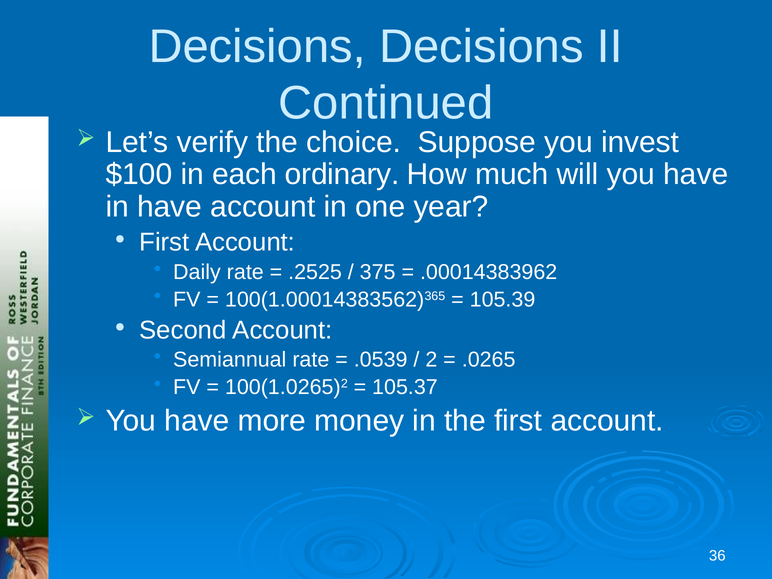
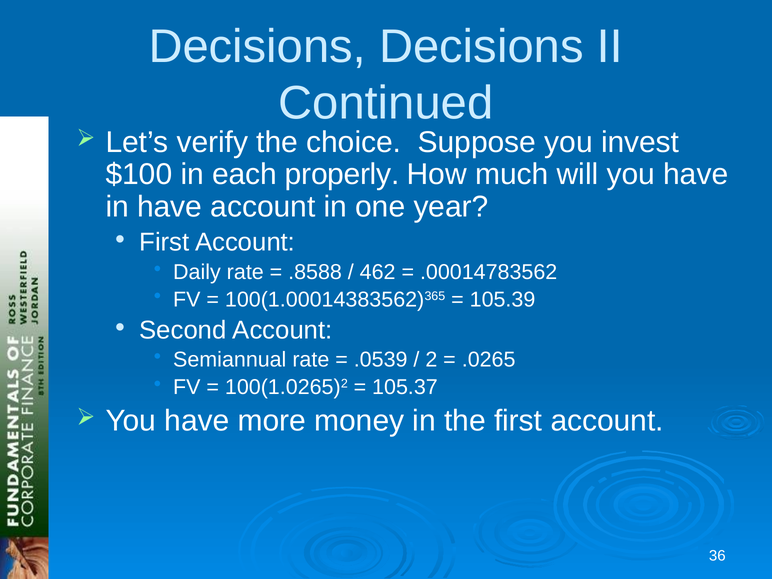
ordinary: ordinary -> properly (342, 175)
.2525: .2525 -> .8588 (315, 272)
375: 375 -> 462 (378, 272)
.00014383962: .00014383962 -> .00014783562 (489, 272)
